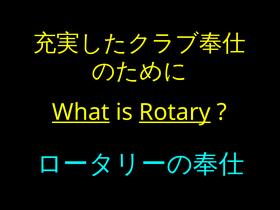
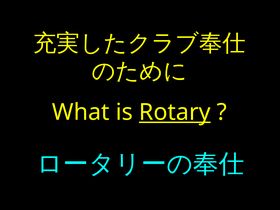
What underline: present -> none (81, 112)
